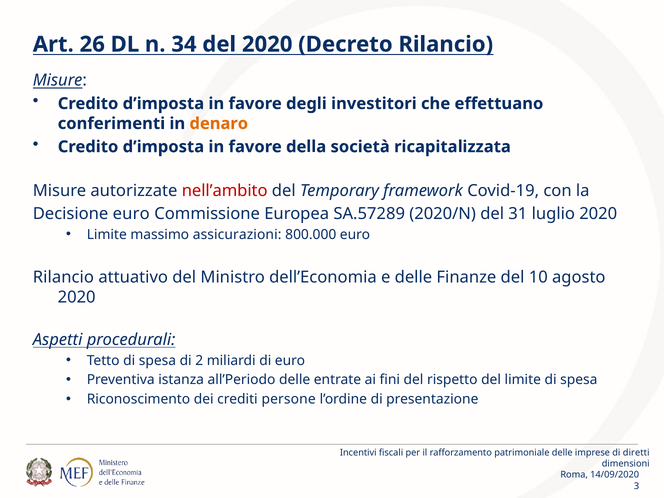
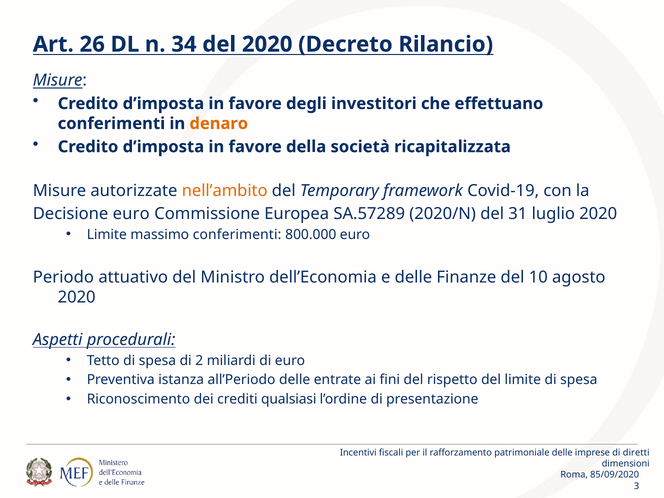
nell’ambito colour: red -> orange (225, 191)
massimo assicurazioni: assicurazioni -> conferimenti (237, 235)
Rilancio: Rilancio -> Periodo (63, 277)
persone: persone -> qualsiasi (289, 399)
14/09/2020: 14/09/2020 -> 85/09/2020 (615, 475)
